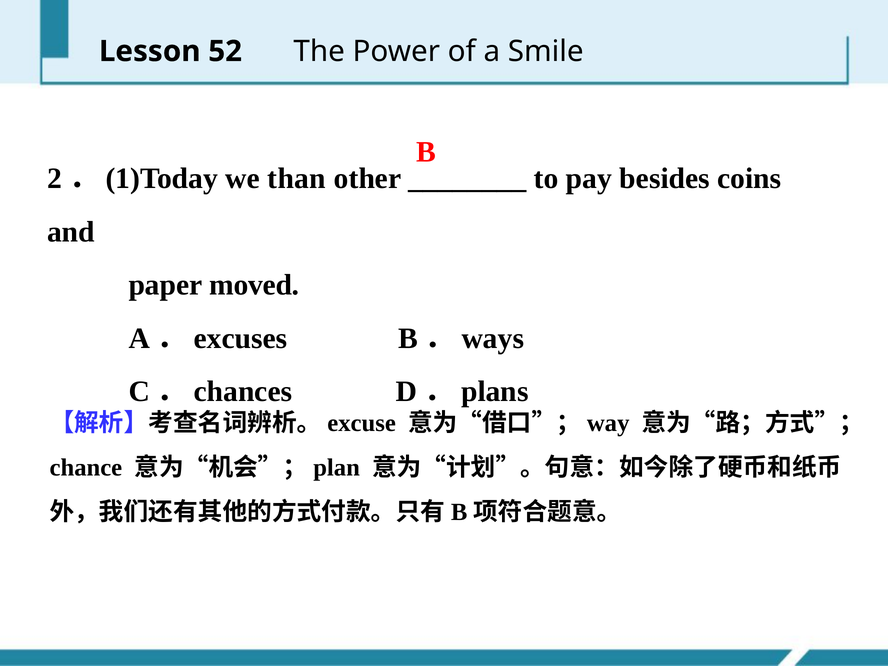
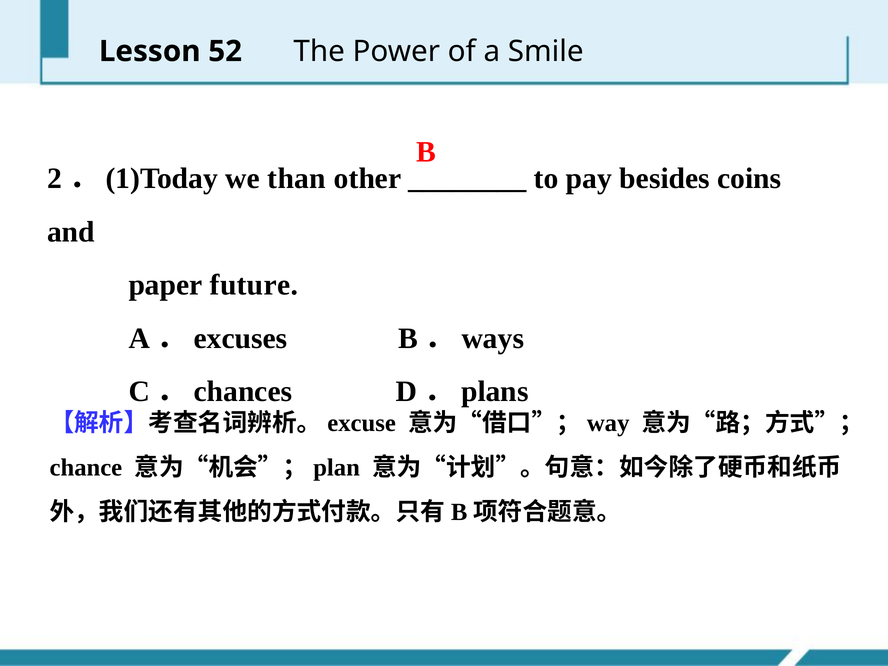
moved: moved -> future (254, 285)
